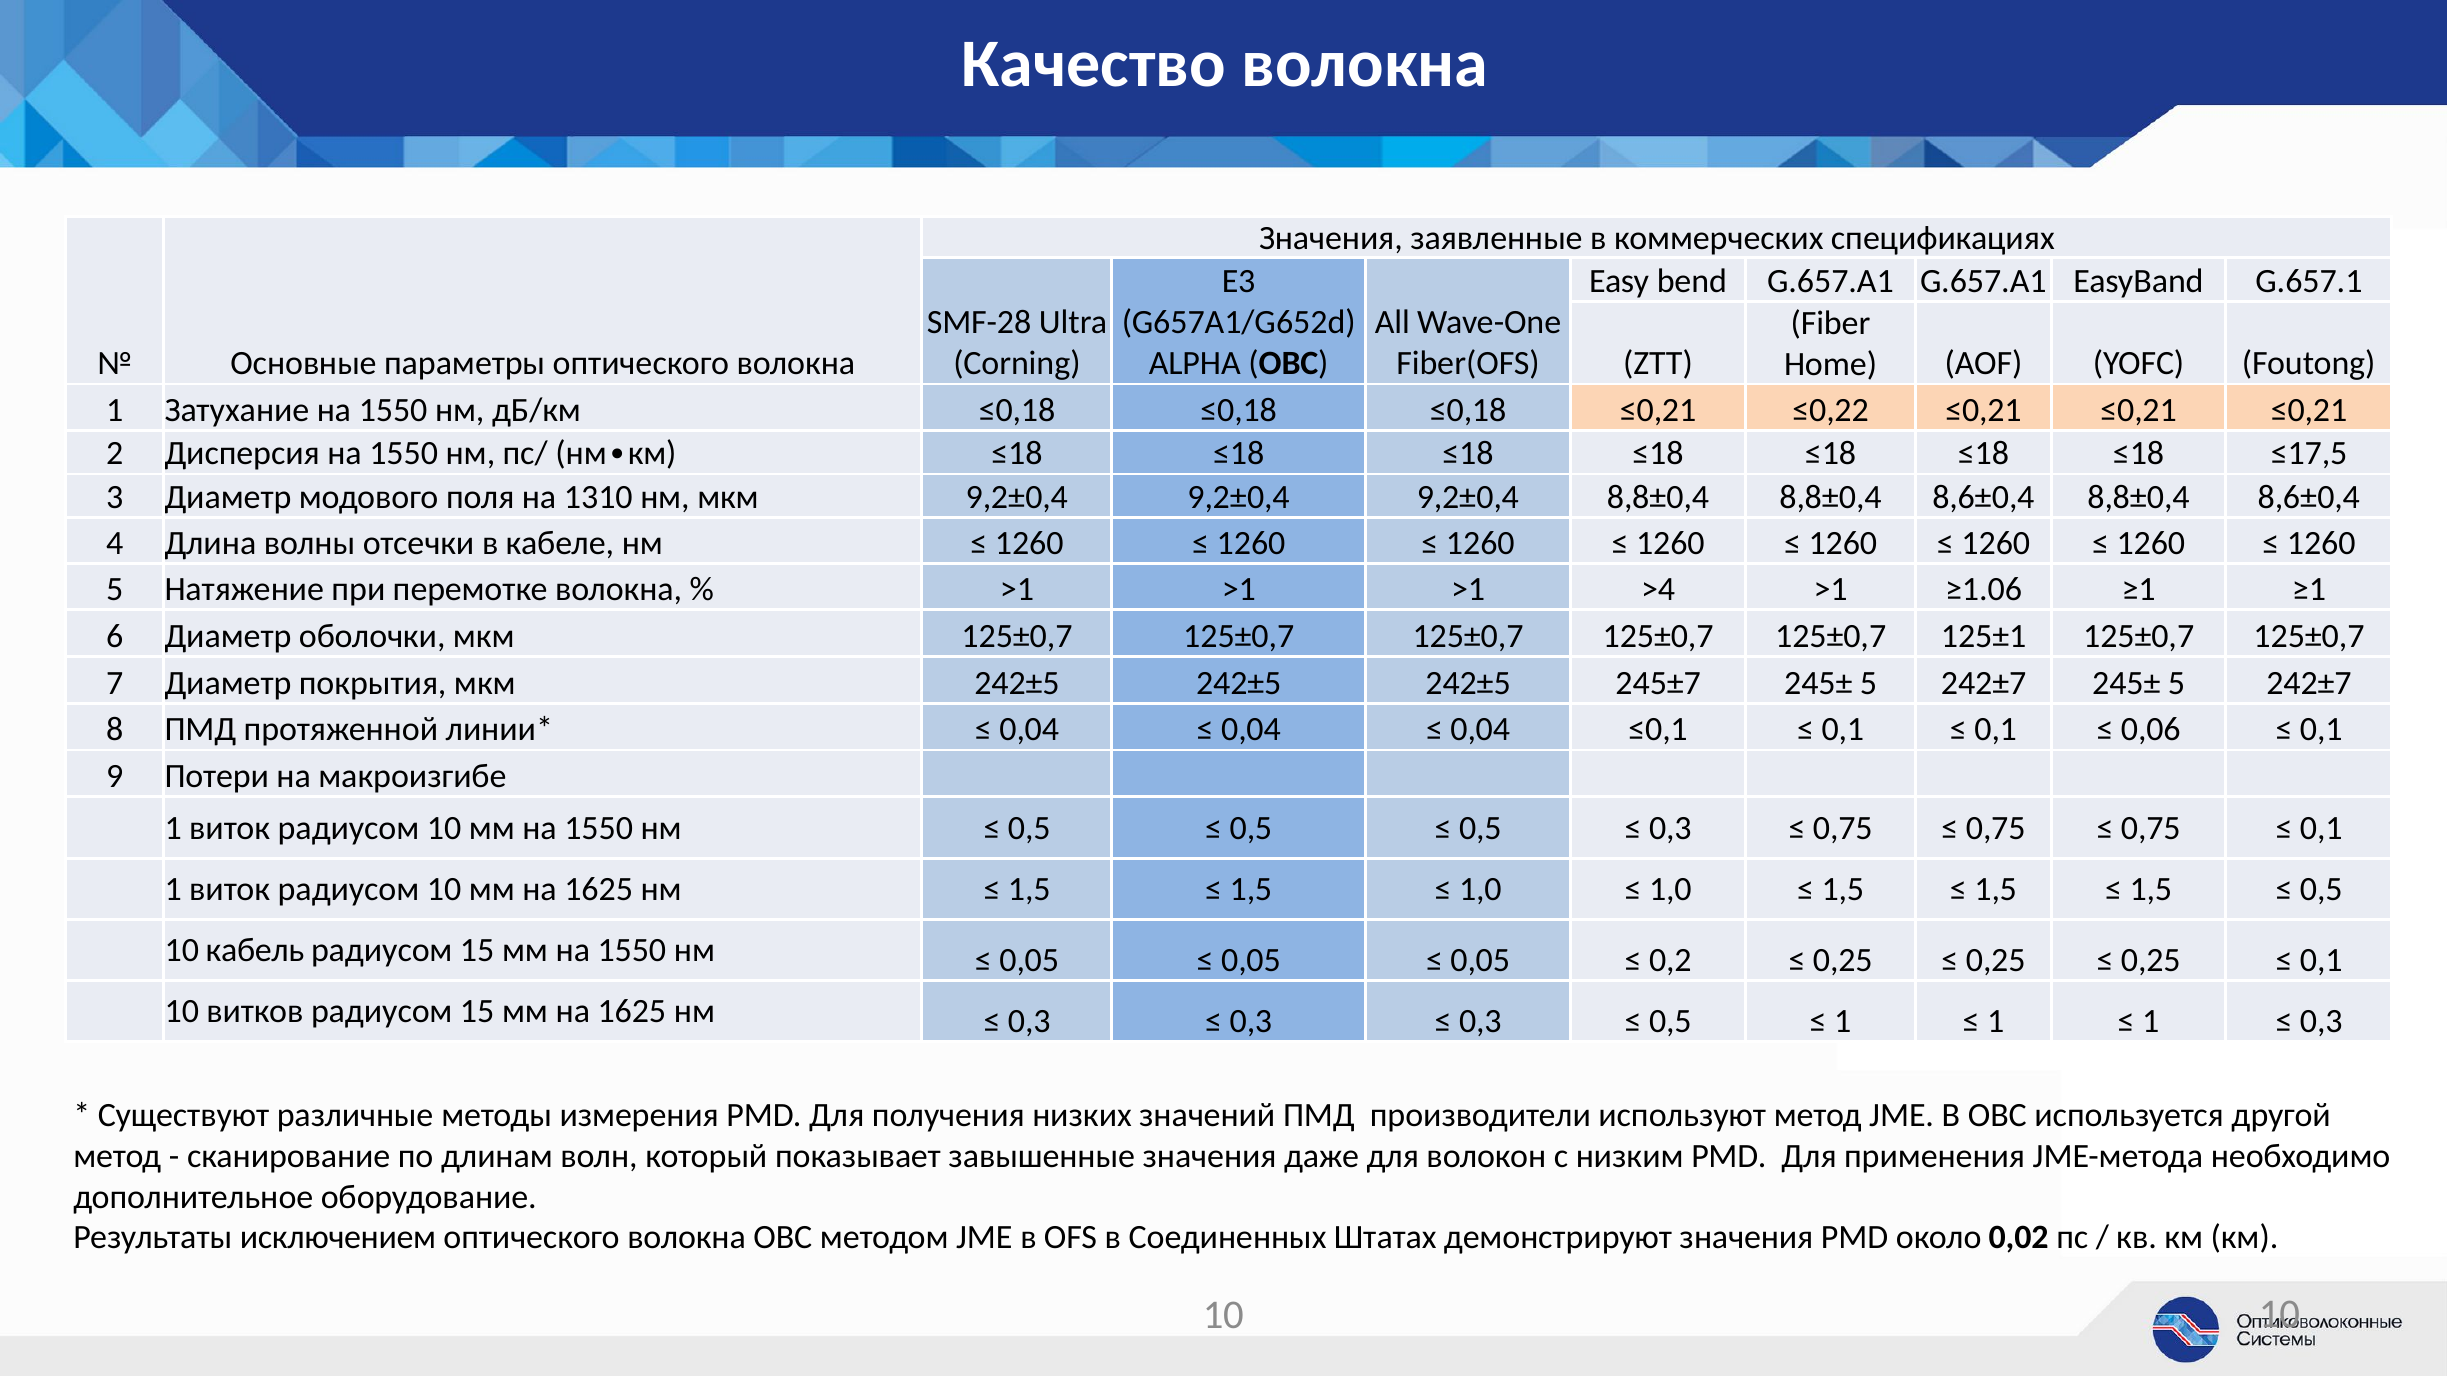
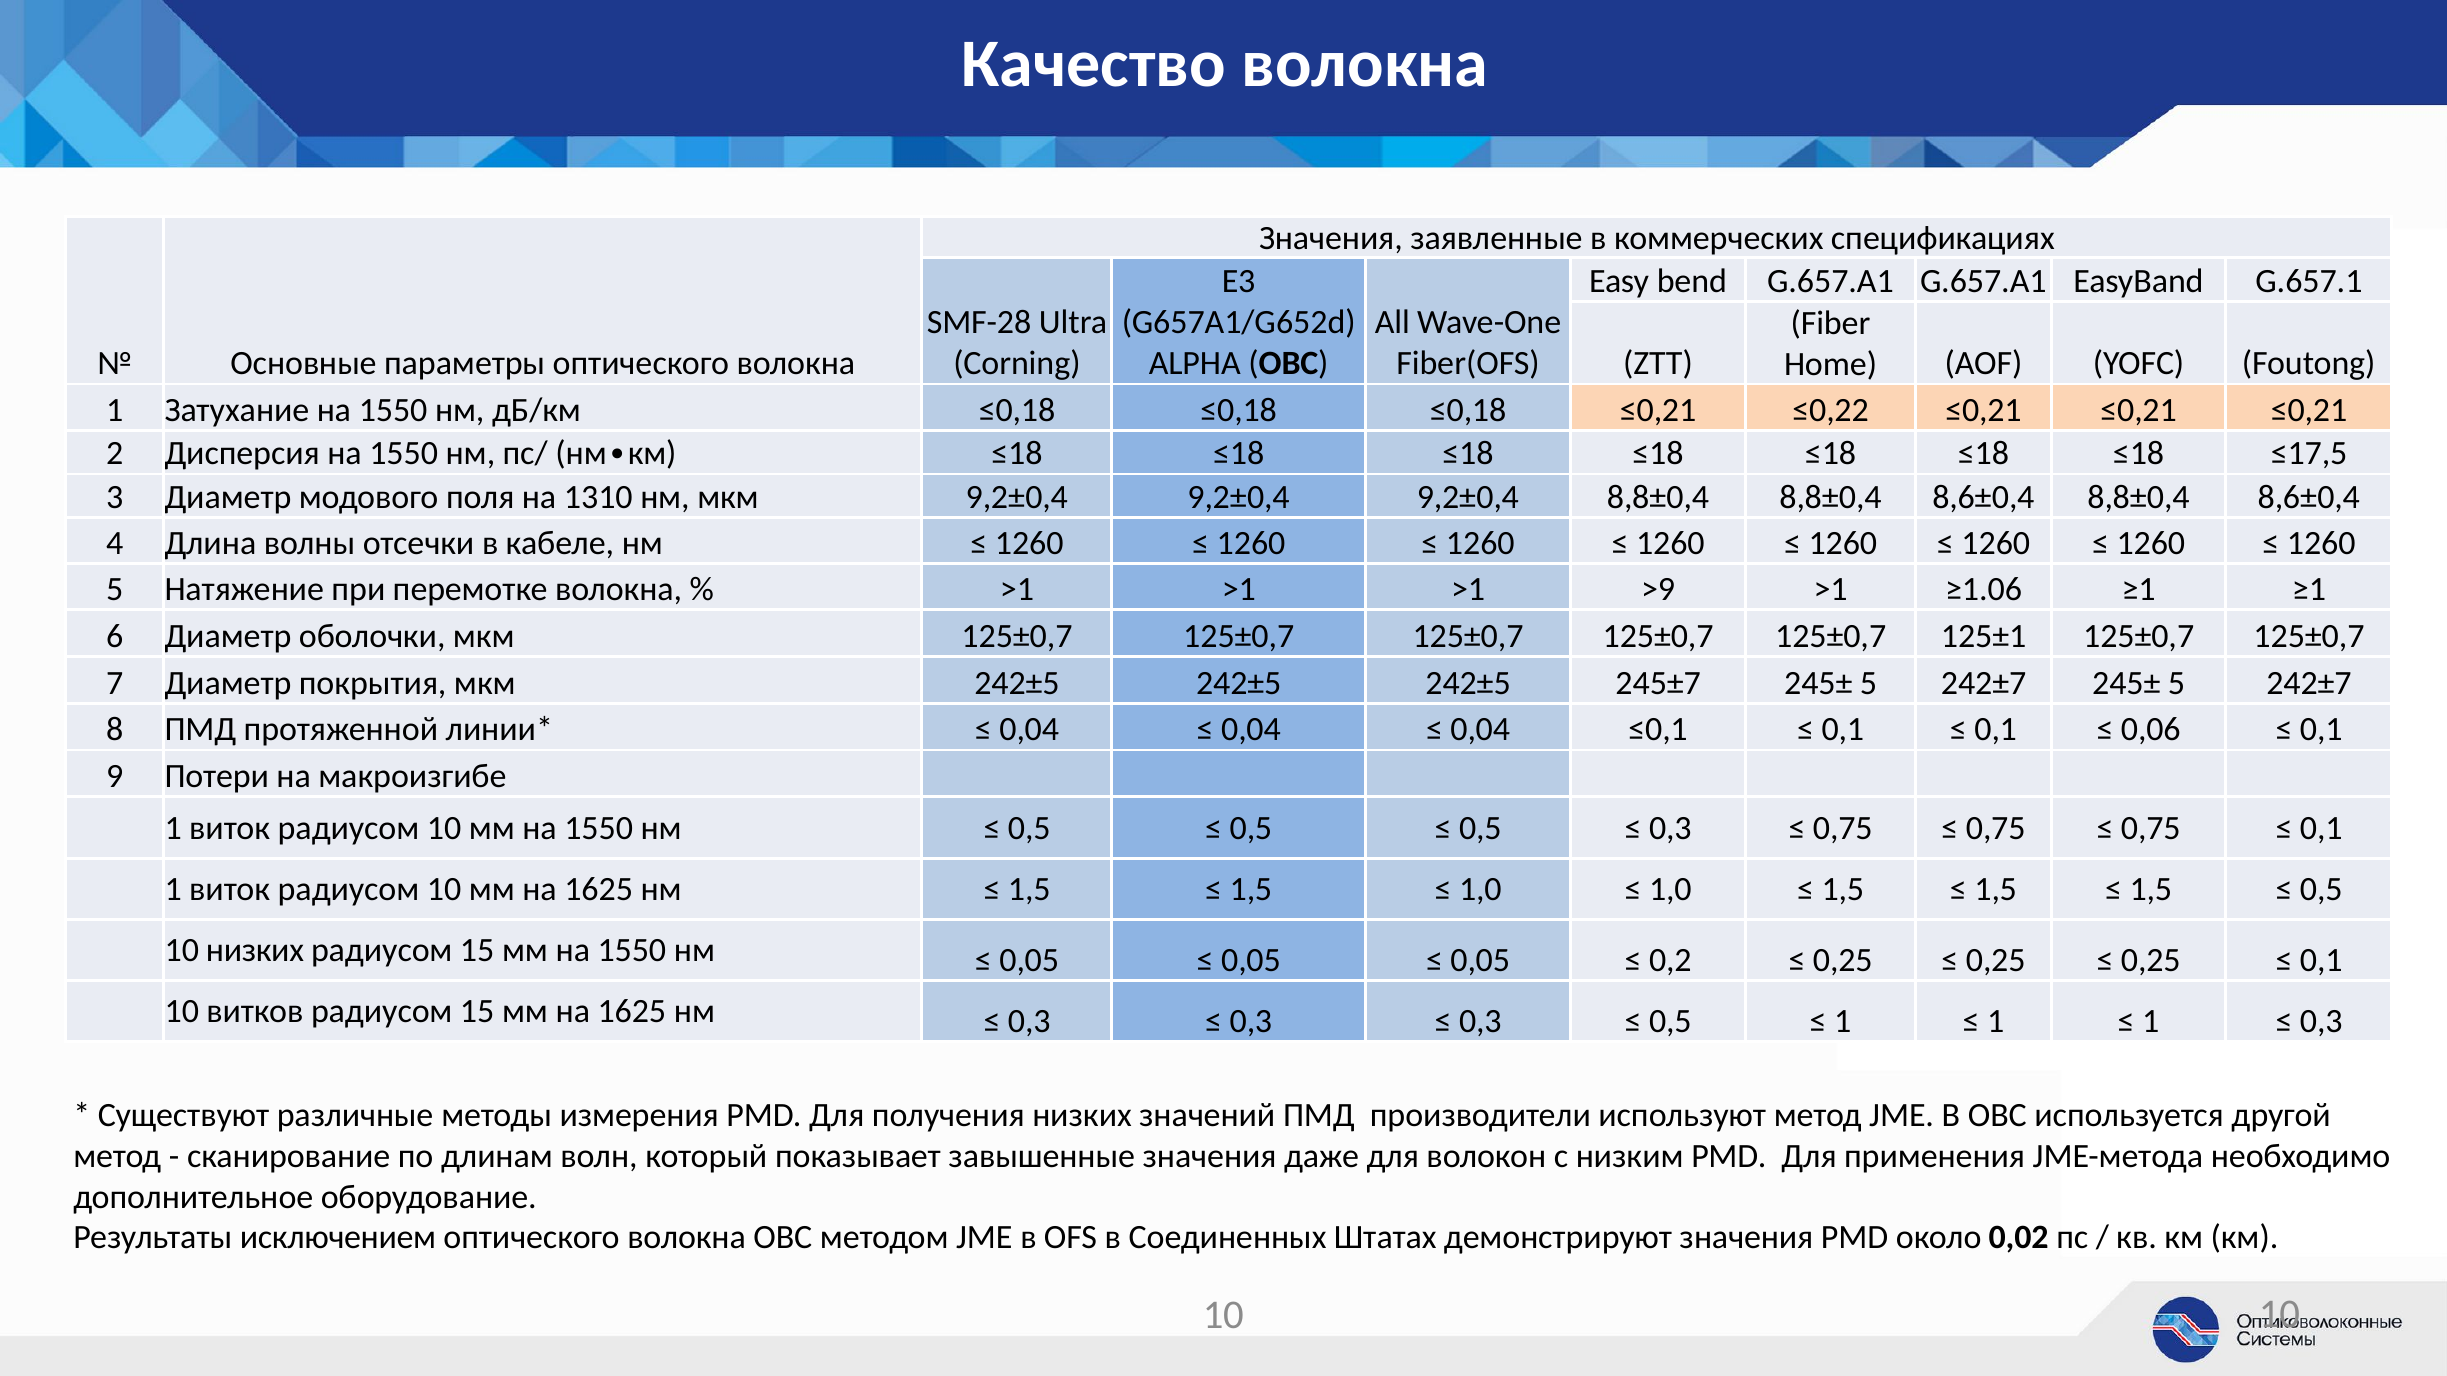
>4: >4 -> >9 (1658, 589)
10 кабель: кабель -> низких (255, 951)
